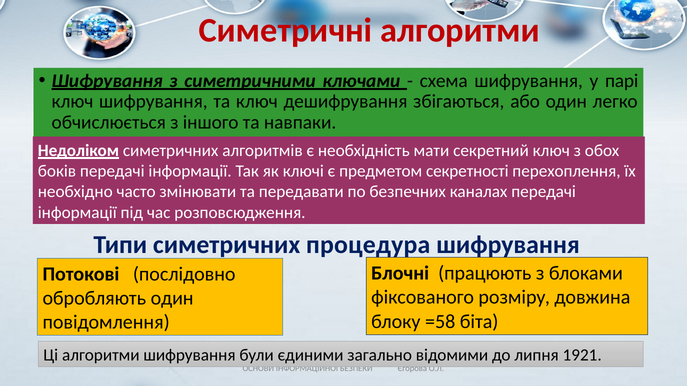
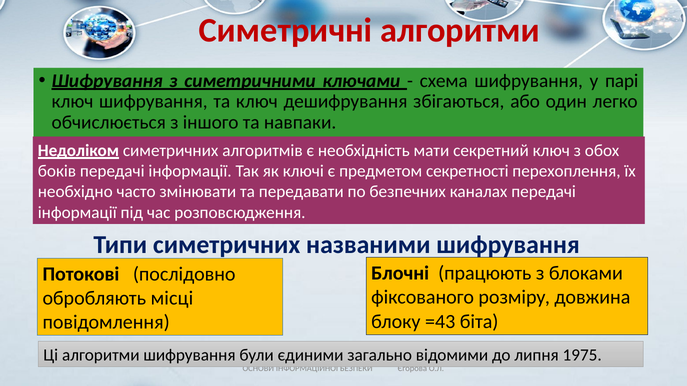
процедура: процедура -> названими (368, 245)
обробляють один: один -> місці (172, 298)
=58: =58 -> =43 (440, 322)
1921: 1921 -> 1975 (582, 356)
